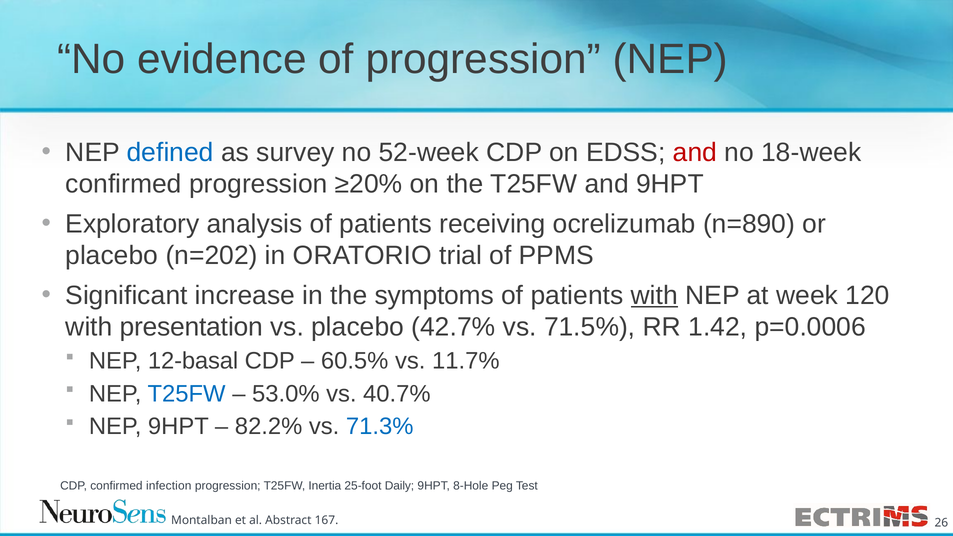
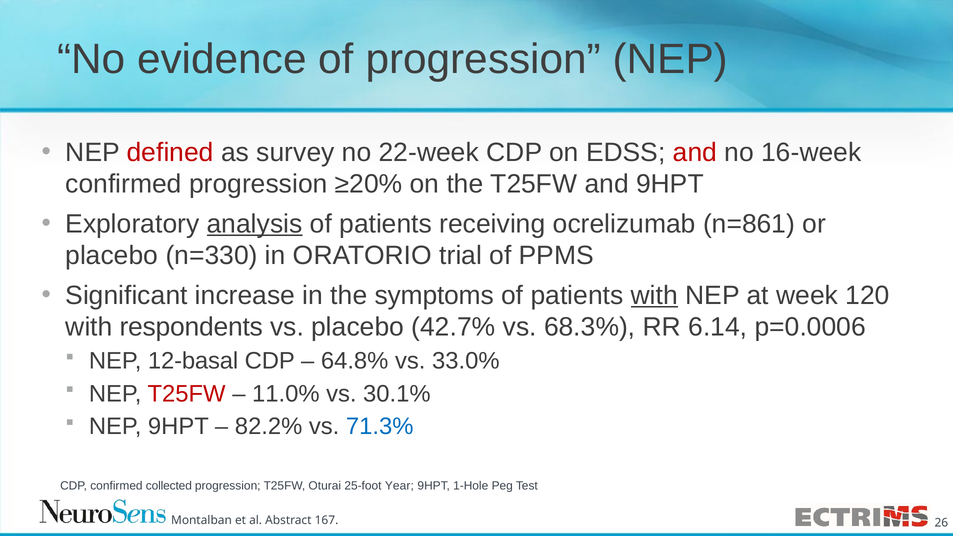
defined colour: blue -> red (170, 152)
52-week: 52-week -> 22-week (429, 152)
18-week: 18-week -> 16-week (811, 152)
analysis underline: none -> present (255, 224)
n=890: n=890 -> n=861 (749, 224)
n=202: n=202 -> n=330 (212, 256)
presentation: presentation -> respondents (191, 327)
71.5%: 71.5% -> 68.3% (590, 327)
1.42: 1.42 -> 6.14 (718, 327)
60.5%: 60.5% -> 64.8% (355, 361)
11.7%: 11.7% -> 33.0% (466, 361)
T25FW colour: blue -> red (187, 394)
53.0%: 53.0% -> 11.0% (286, 394)
40.7%: 40.7% -> 30.1% (397, 394)
infection: infection -> collected (169, 486)
Inertia: Inertia -> Oturai (325, 486)
Daily: Daily -> Year (399, 486)
8-Hole: 8-Hole -> 1-Hole (471, 486)
